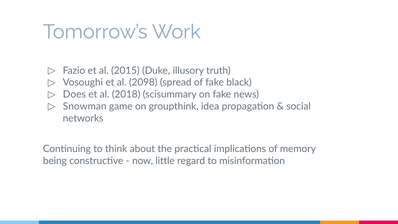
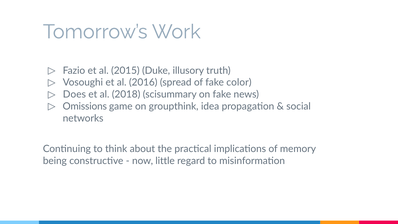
2098: 2098 -> 2016 (143, 82)
black: black -> color (239, 82)
Snowman: Snowman -> Omissions (85, 106)
